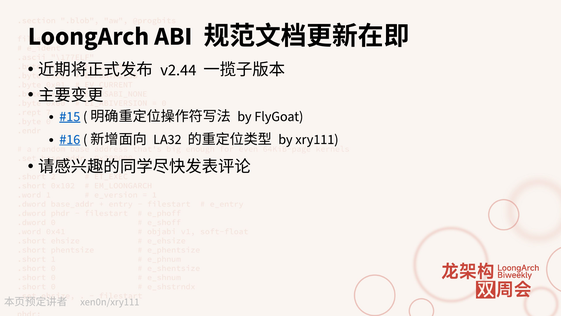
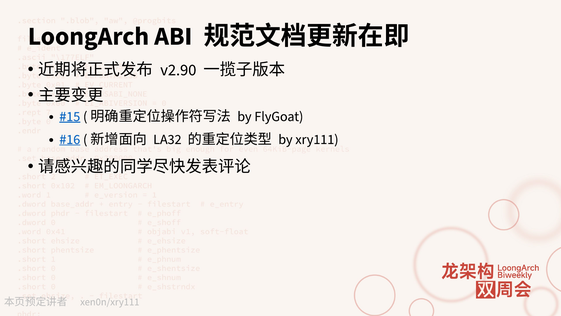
v2.44: v2.44 -> v2.90 (178, 70)
